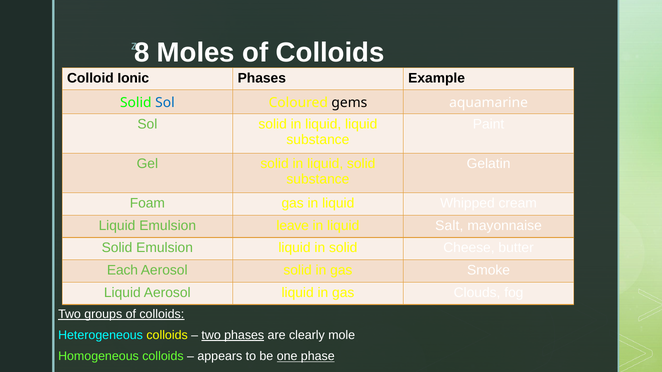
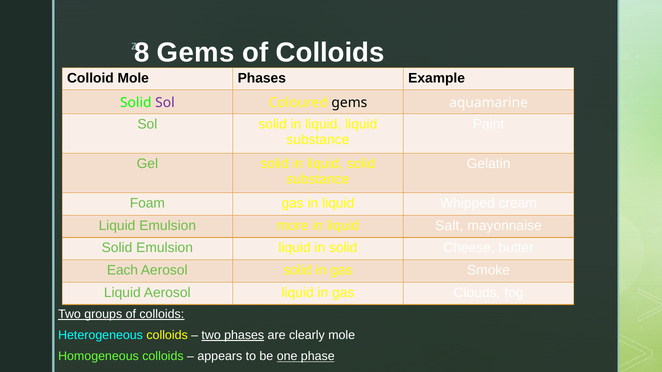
Moles: Moles -> Gems (196, 53)
Colloid Ionic: Ionic -> Mole (133, 78)
Sol colour: blue -> purple (165, 103)
leave: leave -> more (293, 226)
